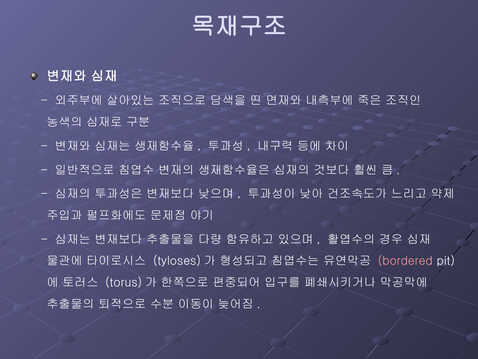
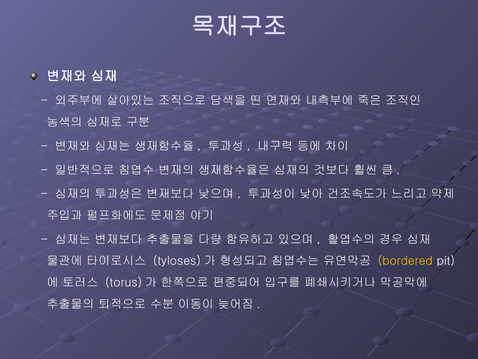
bordered colour: pink -> yellow (405, 261)
